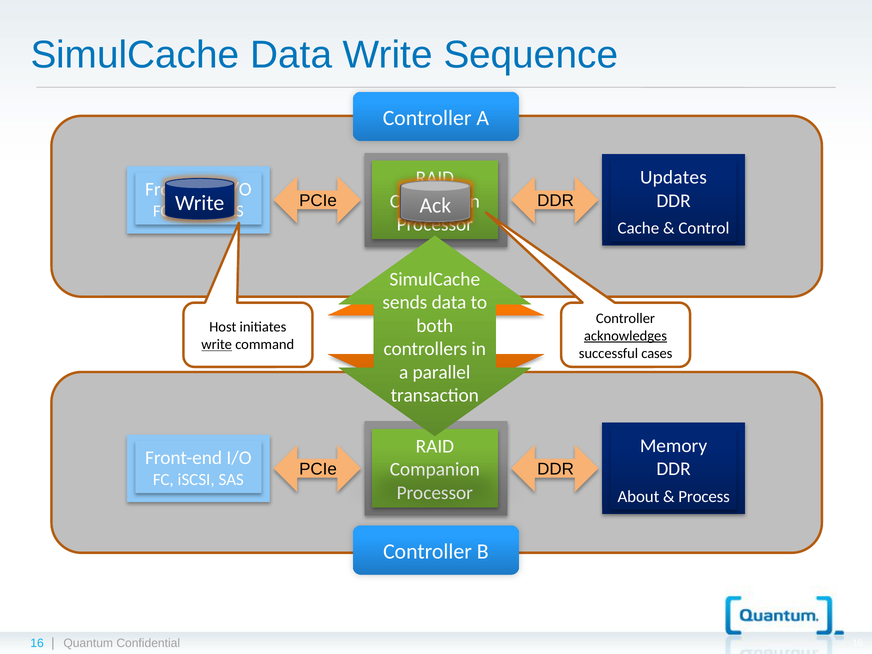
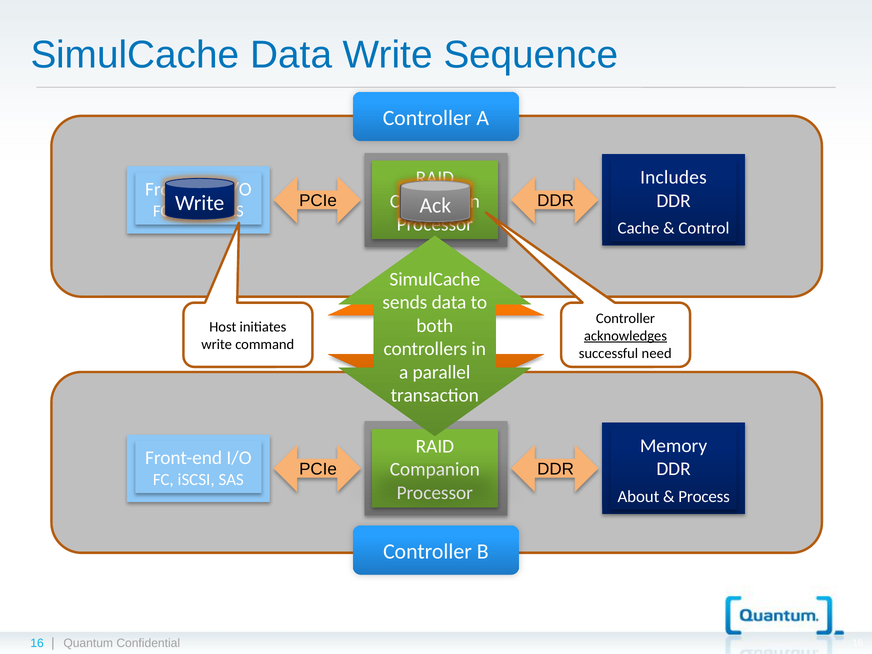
Updates: Updates -> Includes (673, 177)
write underline: present -> none (217, 344)
cases: cases -> need (657, 353)
